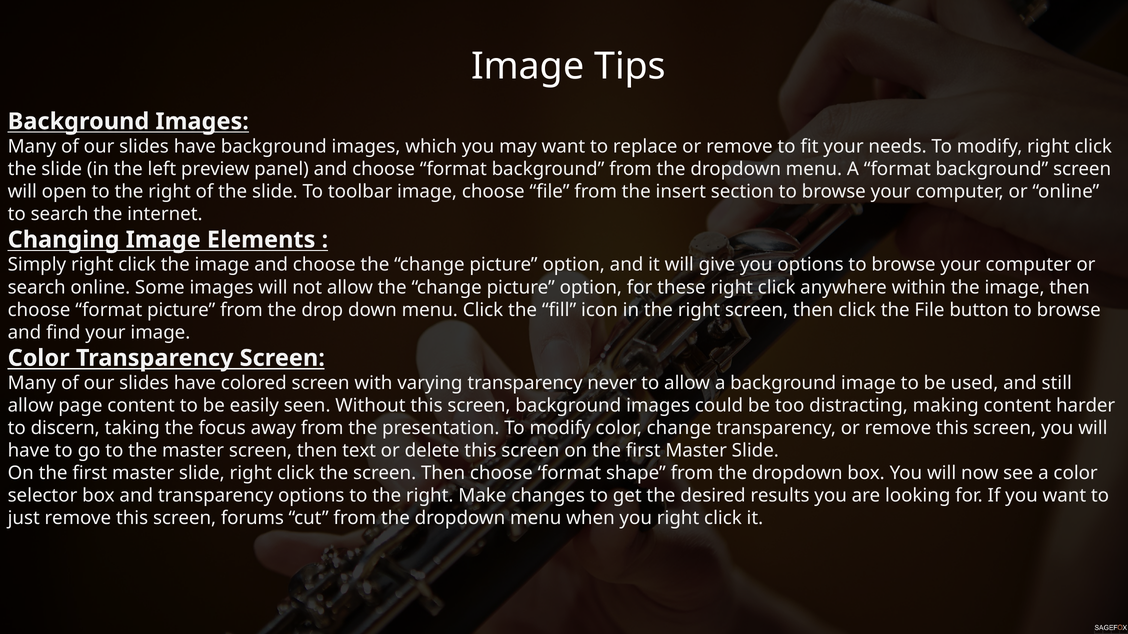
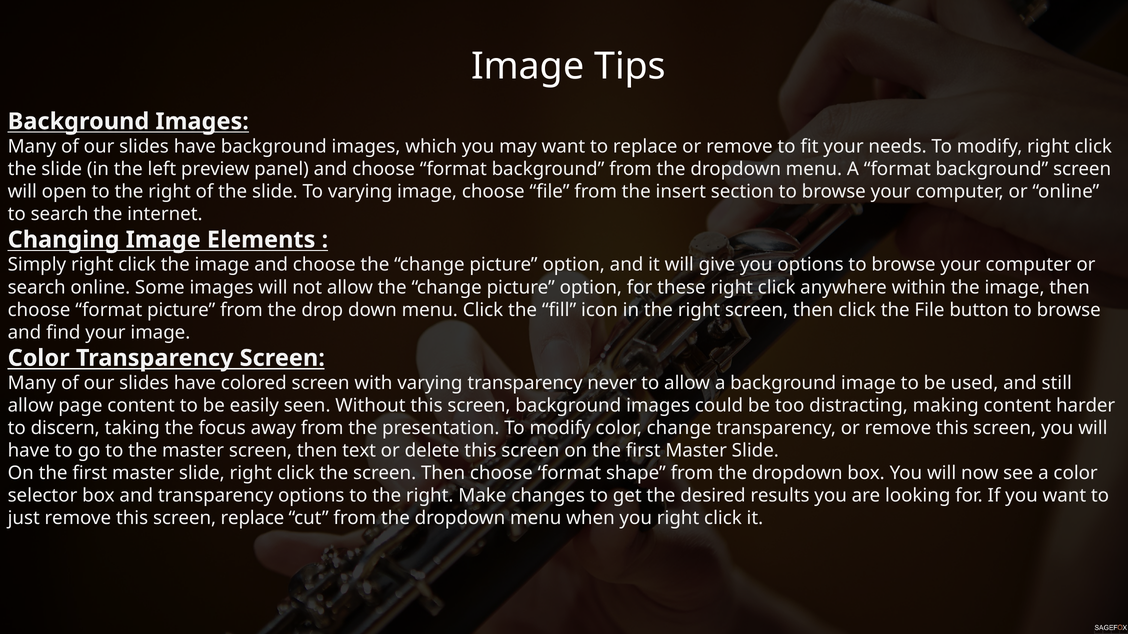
To toolbar: toolbar -> varying (360, 192)
screen forums: forums -> replace (252, 519)
